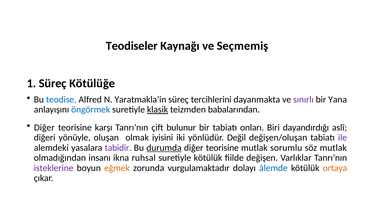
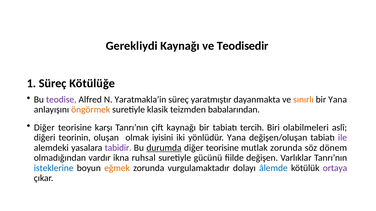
Teodiseler: Teodiseler -> Gerekliydi (132, 46)
Seçmemiş: Seçmemiş -> Teodisedir (243, 46)
teodise colour: blue -> purple (61, 100)
tercihlerini: tercihlerini -> yaratmıştır (211, 100)
sınırlı colour: purple -> orange (303, 100)
öngörmek colour: blue -> orange (91, 110)
klasik underline: present -> none (158, 110)
çift bulunur: bulunur -> kaynağı (181, 128)
onları: onları -> tercih (252, 128)
dayandırdığı: dayandırdığı -> olabilmeleri (306, 128)
yönüyle: yönüyle -> teorinin (75, 138)
yönlüdür Değil: Değil -> Yana (236, 138)
mutlak sorumlu: sorumlu -> zorunda (286, 148)
söz mutlak: mutlak -> dönem (333, 148)
insanı: insanı -> vardır (100, 158)
suretiyle kötülük: kötülük -> gücünü (208, 158)
isteklerine colour: purple -> blue (54, 168)
ortaya colour: orange -> purple (335, 168)
